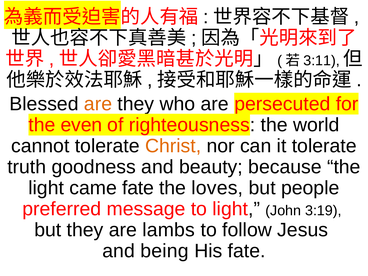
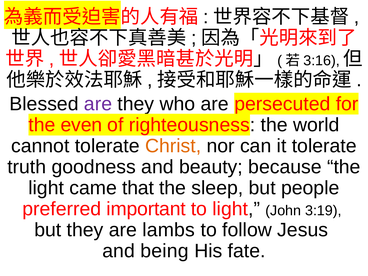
3:11: 3:11 -> 3:16 (322, 61)
are colour: orange -> purple (98, 104)
came fate: fate -> that (138, 188)
loves: loves -> sleep (217, 188)
message: message -> important (146, 209)
